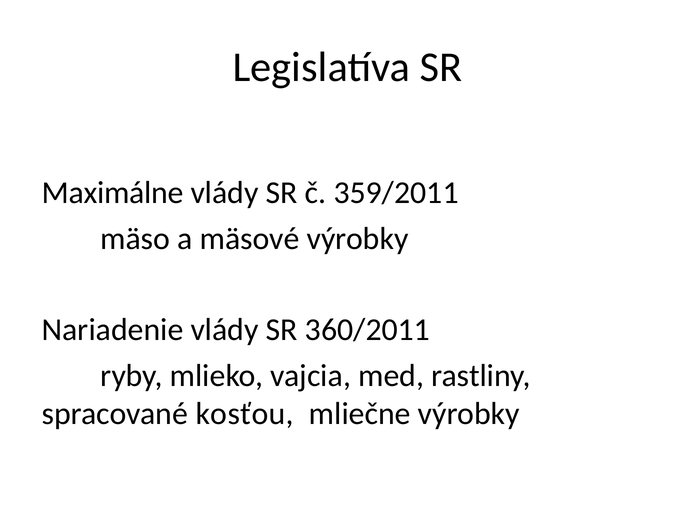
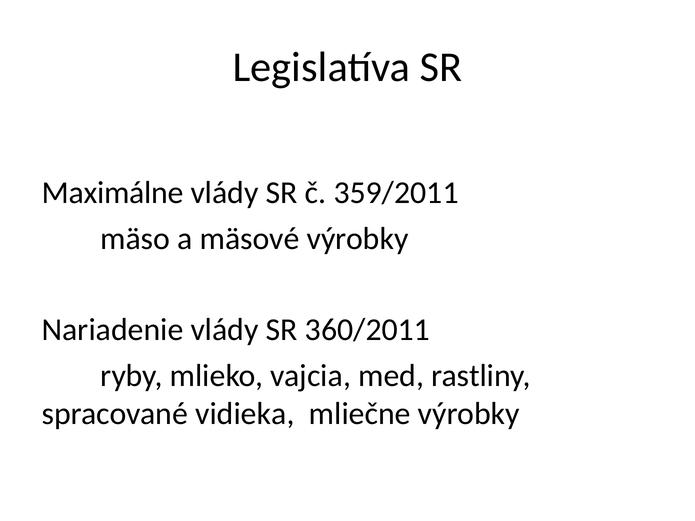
kosťou: kosťou -> vidieka (245, 414)
